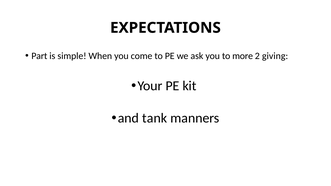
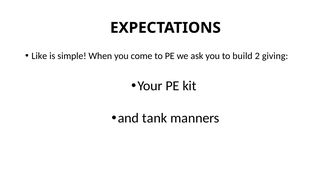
Part: Part -> Like (39, 56)
more: more -> build (242, 56)
